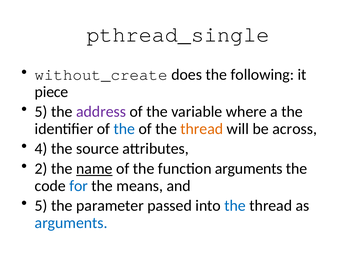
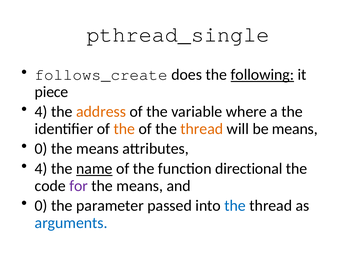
without_create: without_create -> follows_create (101, 75)
following underline: none -> present (262, 75)
5: 5 -> 4 (41, 112)
address colour: purple -> orange (101, 112)
the colour: blue -> orange (124, 129)
be across: across -> means (295, 129)
4: 4 -> 0 (41, 149)
source: source -> means (97, 149)
2: 2 -> 4 (41, 169)
function arguments: arguments -> directional (249, 169)
for colour: blue -> purple (79, 186)
5: 5 -> 0 (41, 206)
